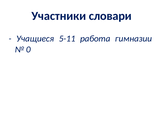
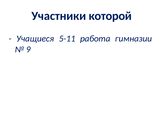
словари: словари -> которой (110, 16)
0: 0 -> 9 (28, 50)
